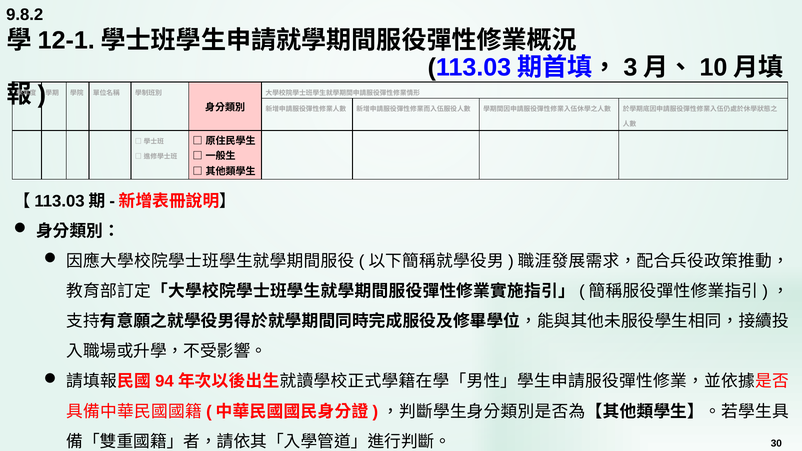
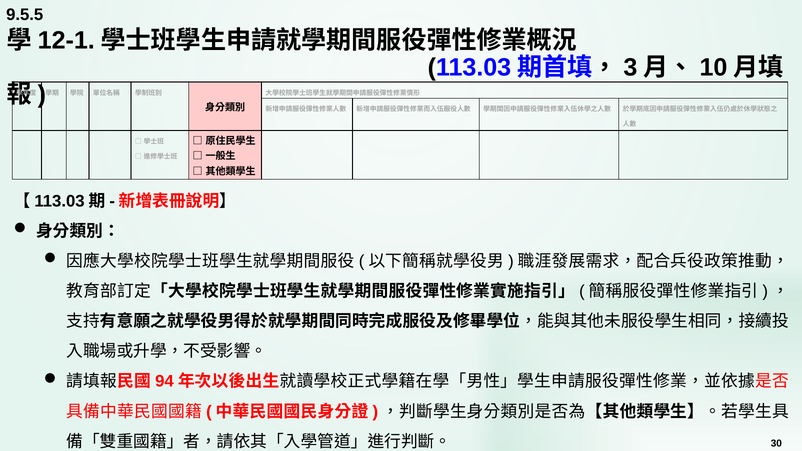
9.8.2: 9.8.2 -> 9.5.5 (25, 15)
